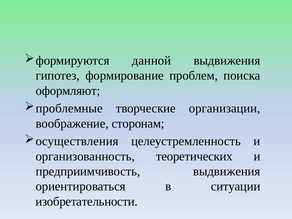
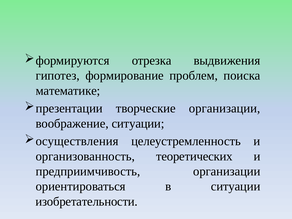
данной: данной -> отрезка (152, 60)
оформляют: оформляют -> математике (68, 91)
проблемные: проблемные -> презентации (69, 108)
воображение сторонам: сторонам -> ситуации (138, 123)
предприимчивость выдвижения: выдвижения -> организации (227, 171)
